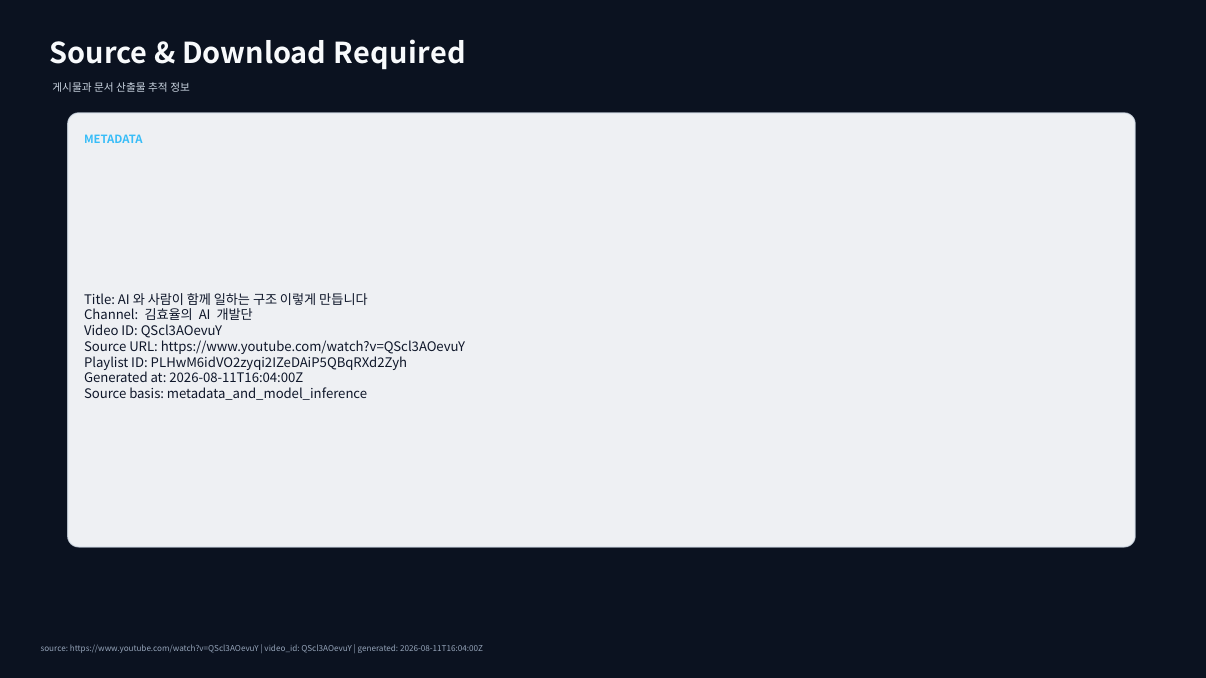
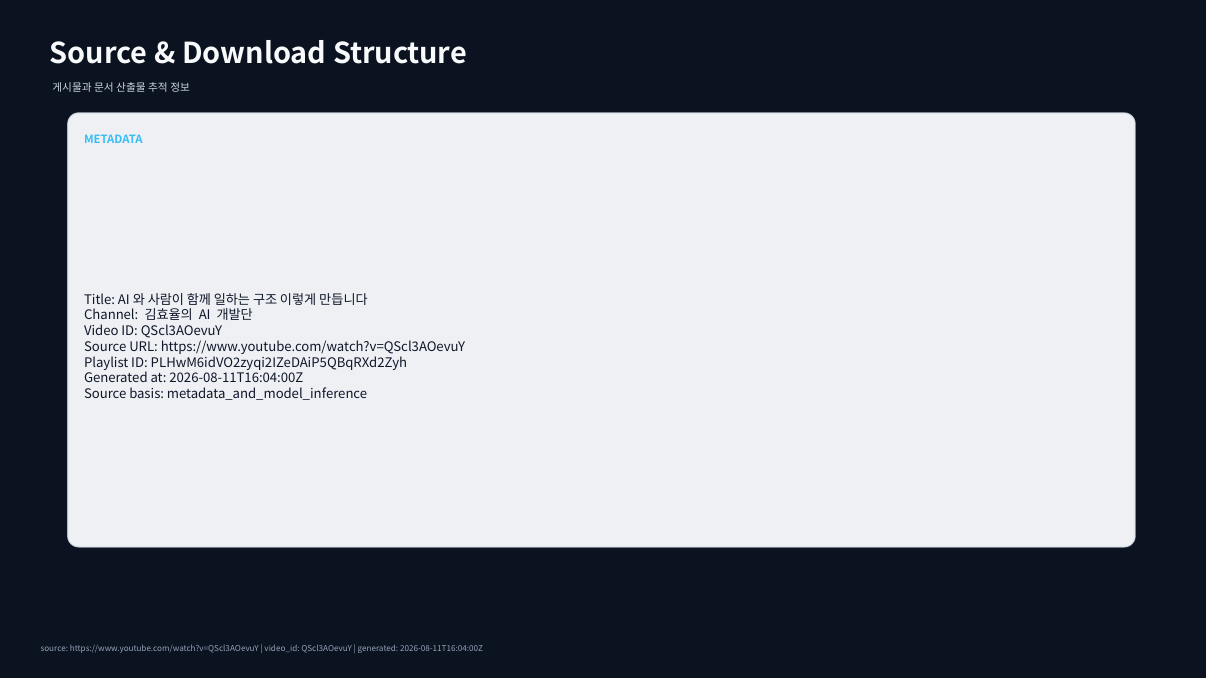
Required: Required -> Structure (400, 54)
